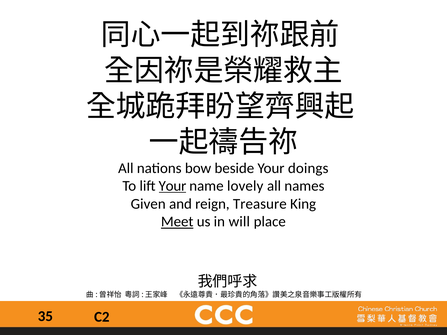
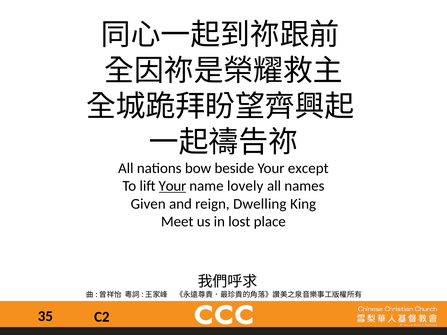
doings: doings -> except (308, 168)
Treasure: Treasure -> Dwelling (260, 204)
Meet underline: present -> none (177, 222)
will: will -> lost (239, 222)
